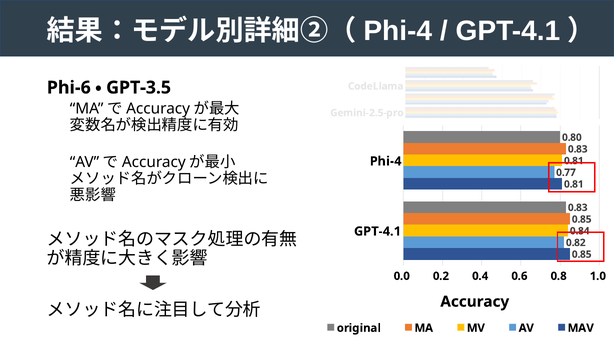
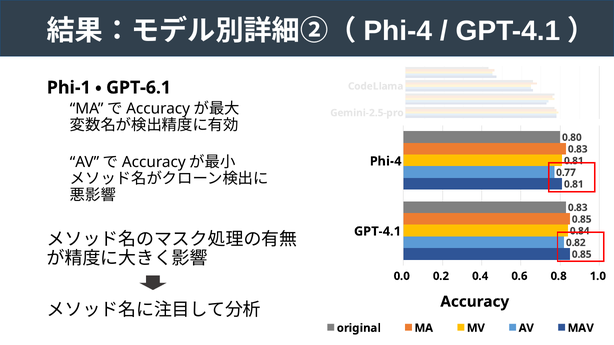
Phi-6: Phi-6 -> Phi-1 (69, 88)
GPT-3.5: GPT-3.5 -> GPT-6.1 (139, 88)
